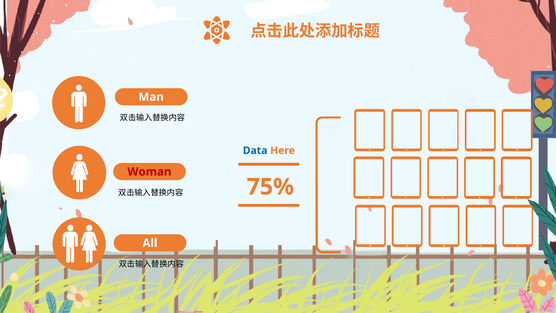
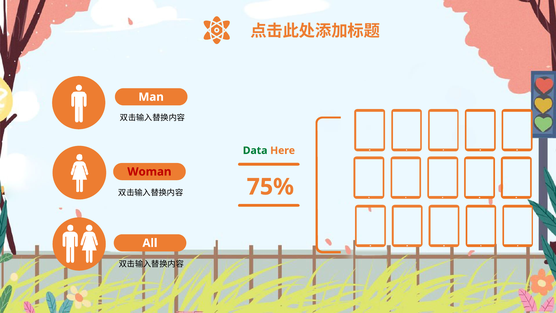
Data colour: blue -> green (255, 150)
